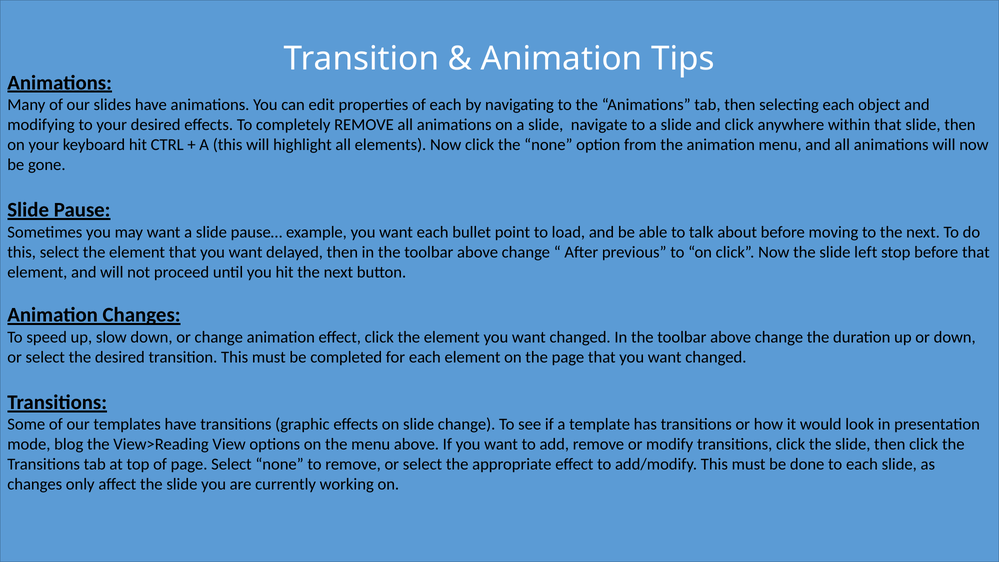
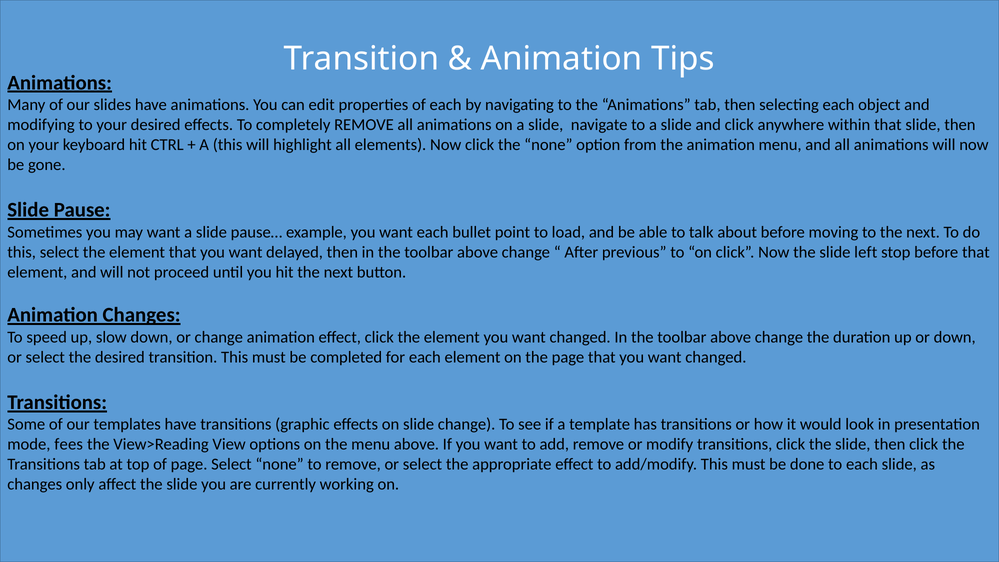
blog: blog -> fees (69, 444)
